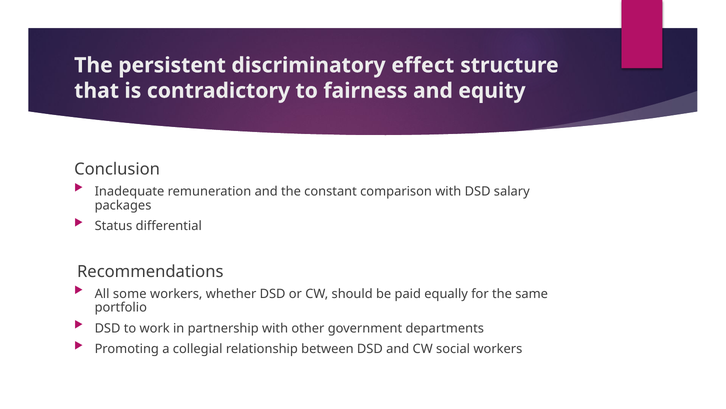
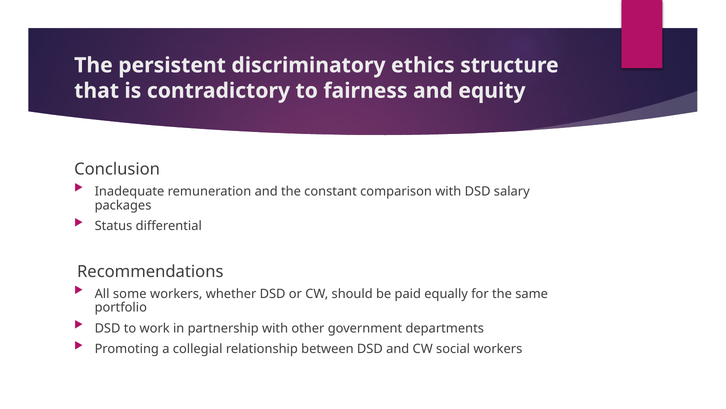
effect: effect -> ethics (423, 65)
